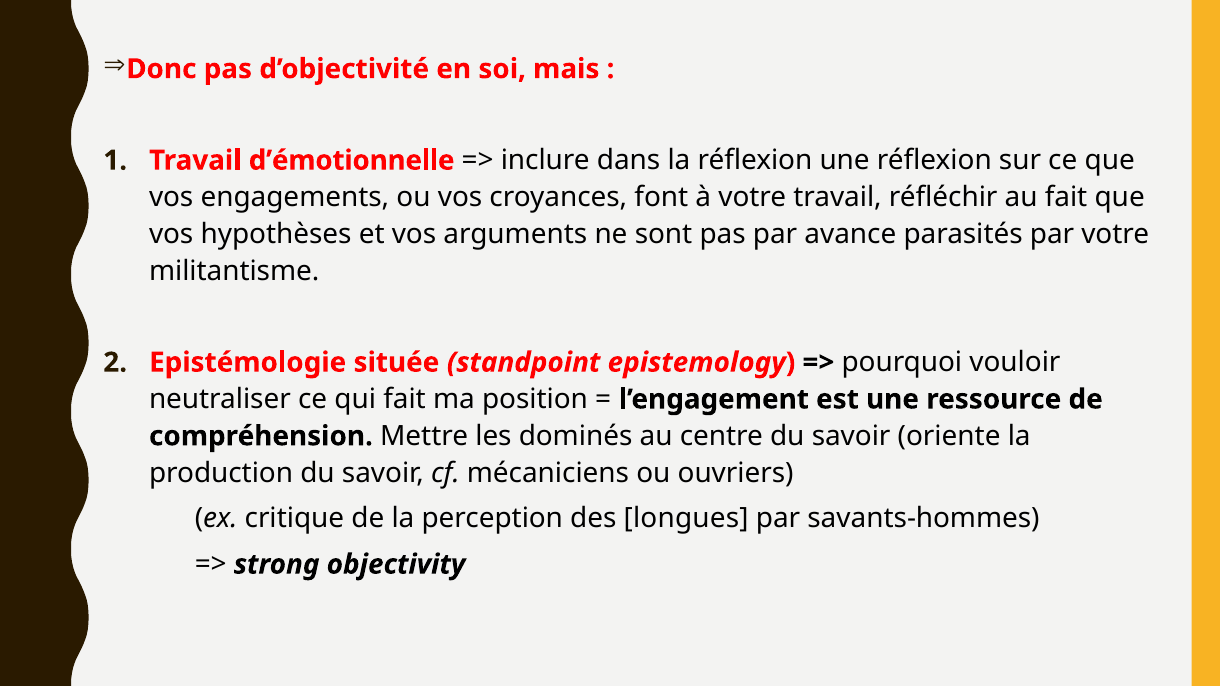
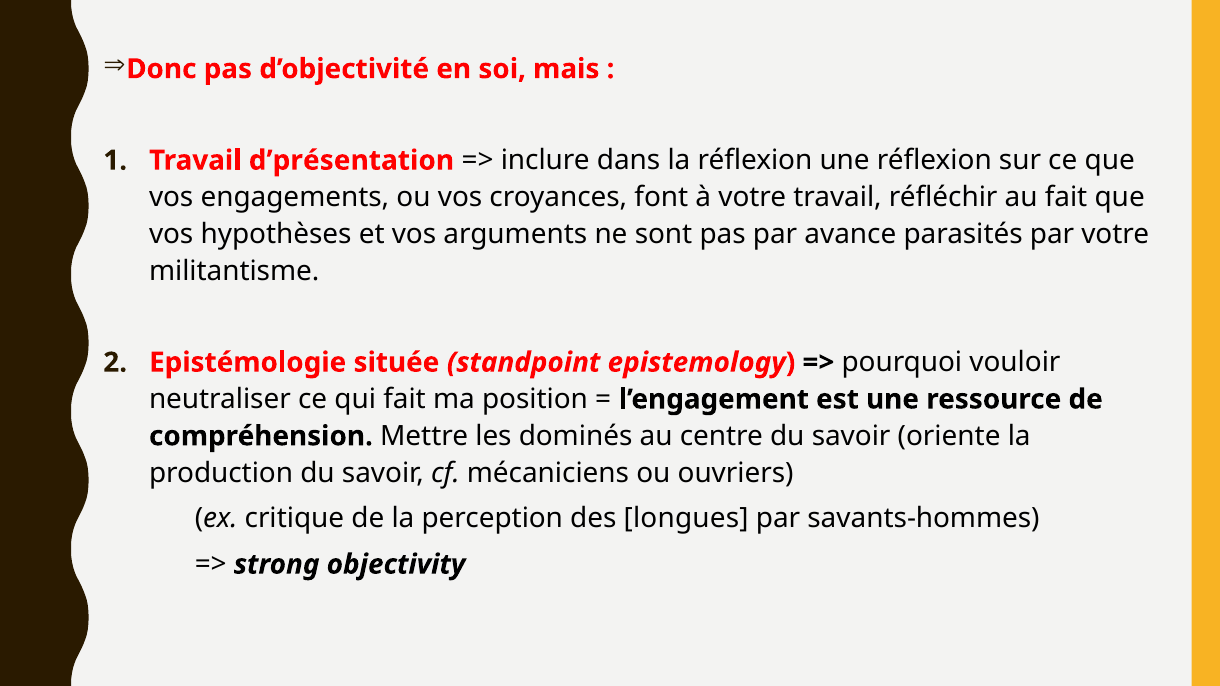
d’émotionnelle: d’émotionnelle -> d’présentation (351, 161)
